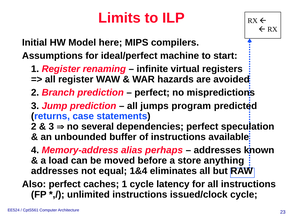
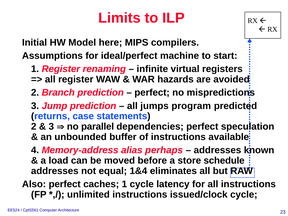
several: several -> parallel (98, 127)
anything: anything -> schedule (224, 161)
